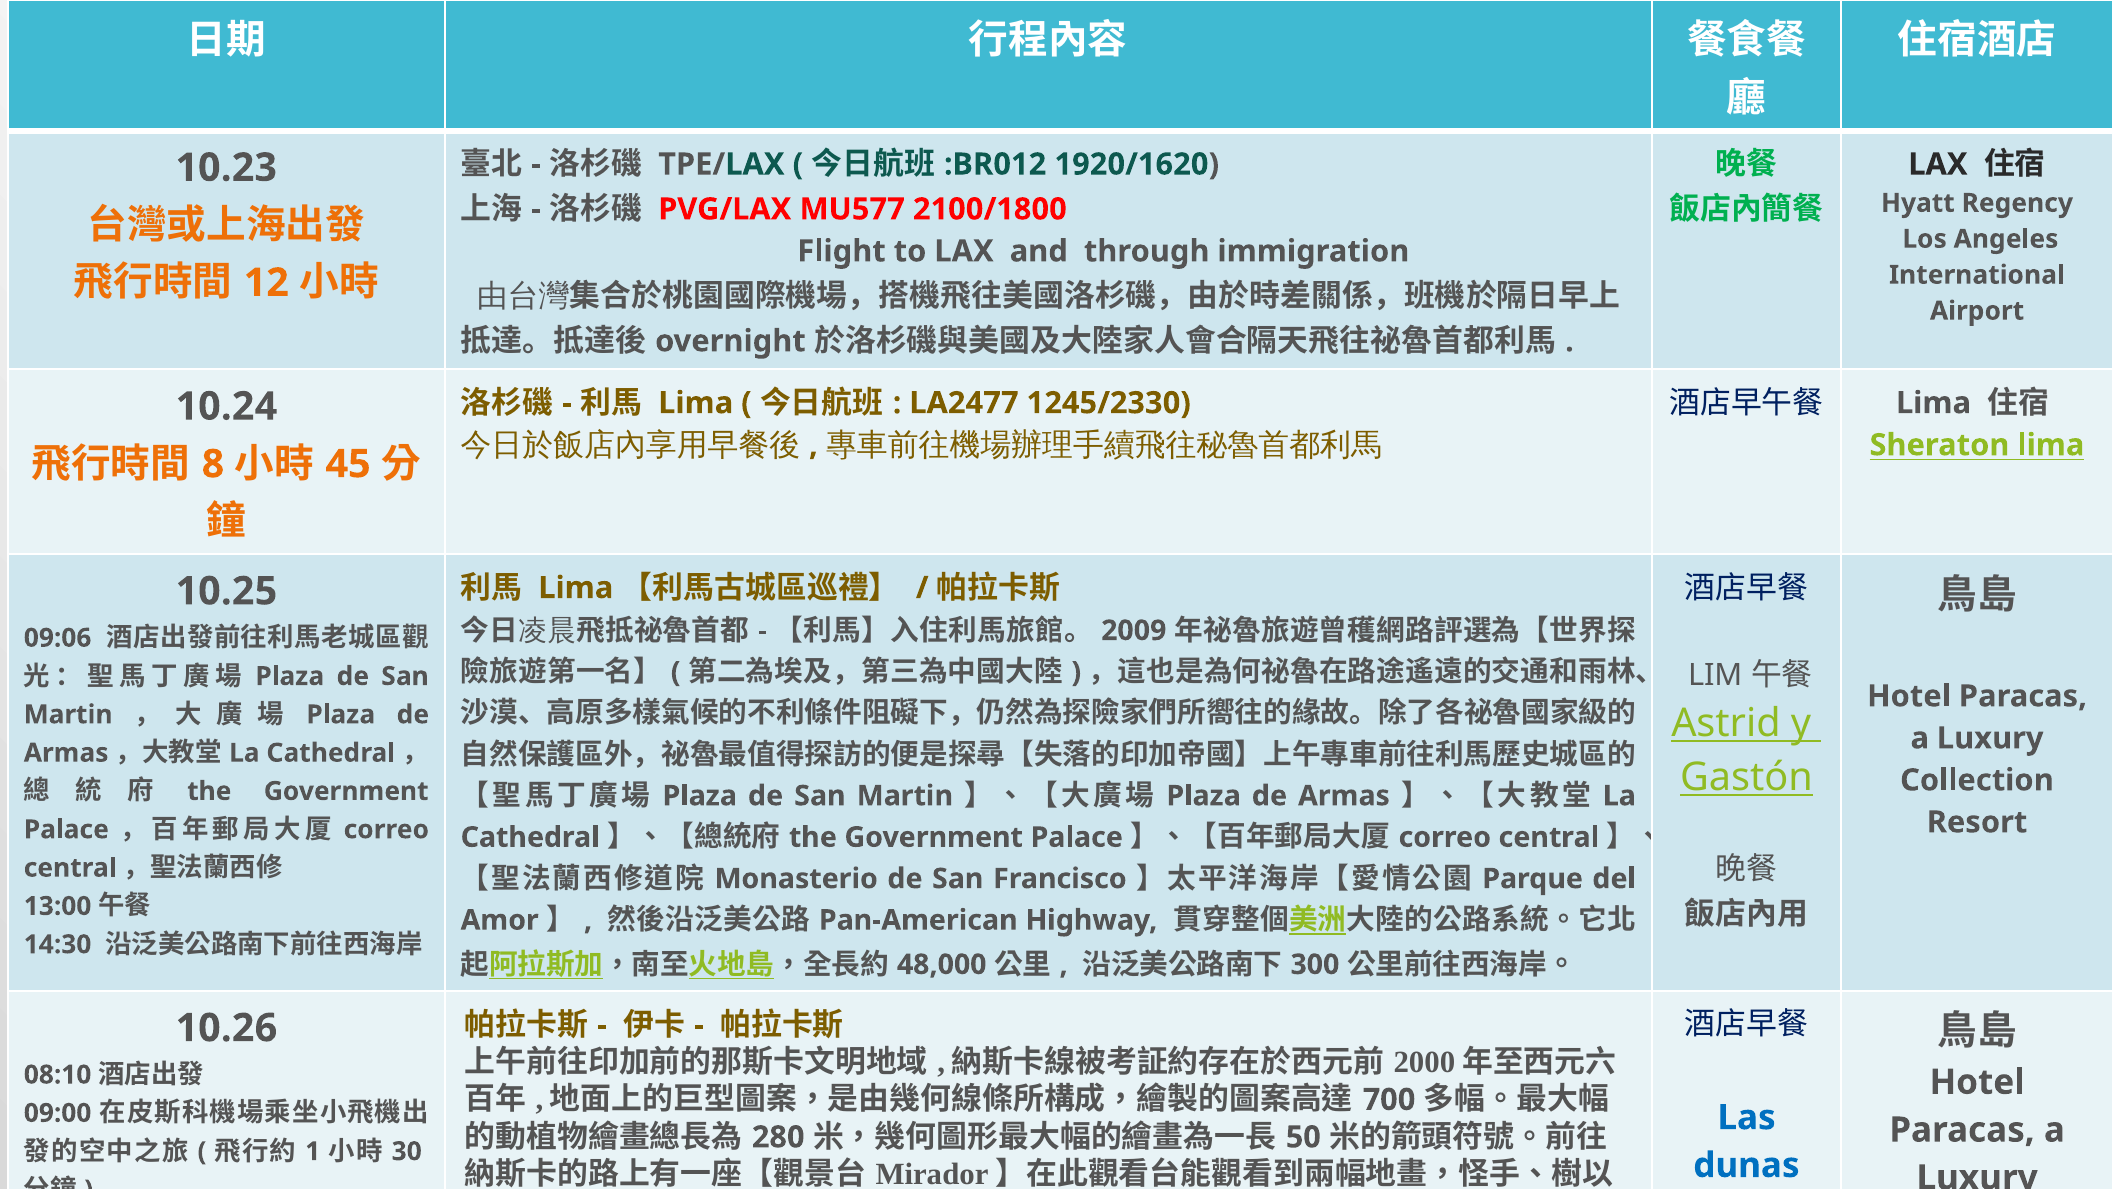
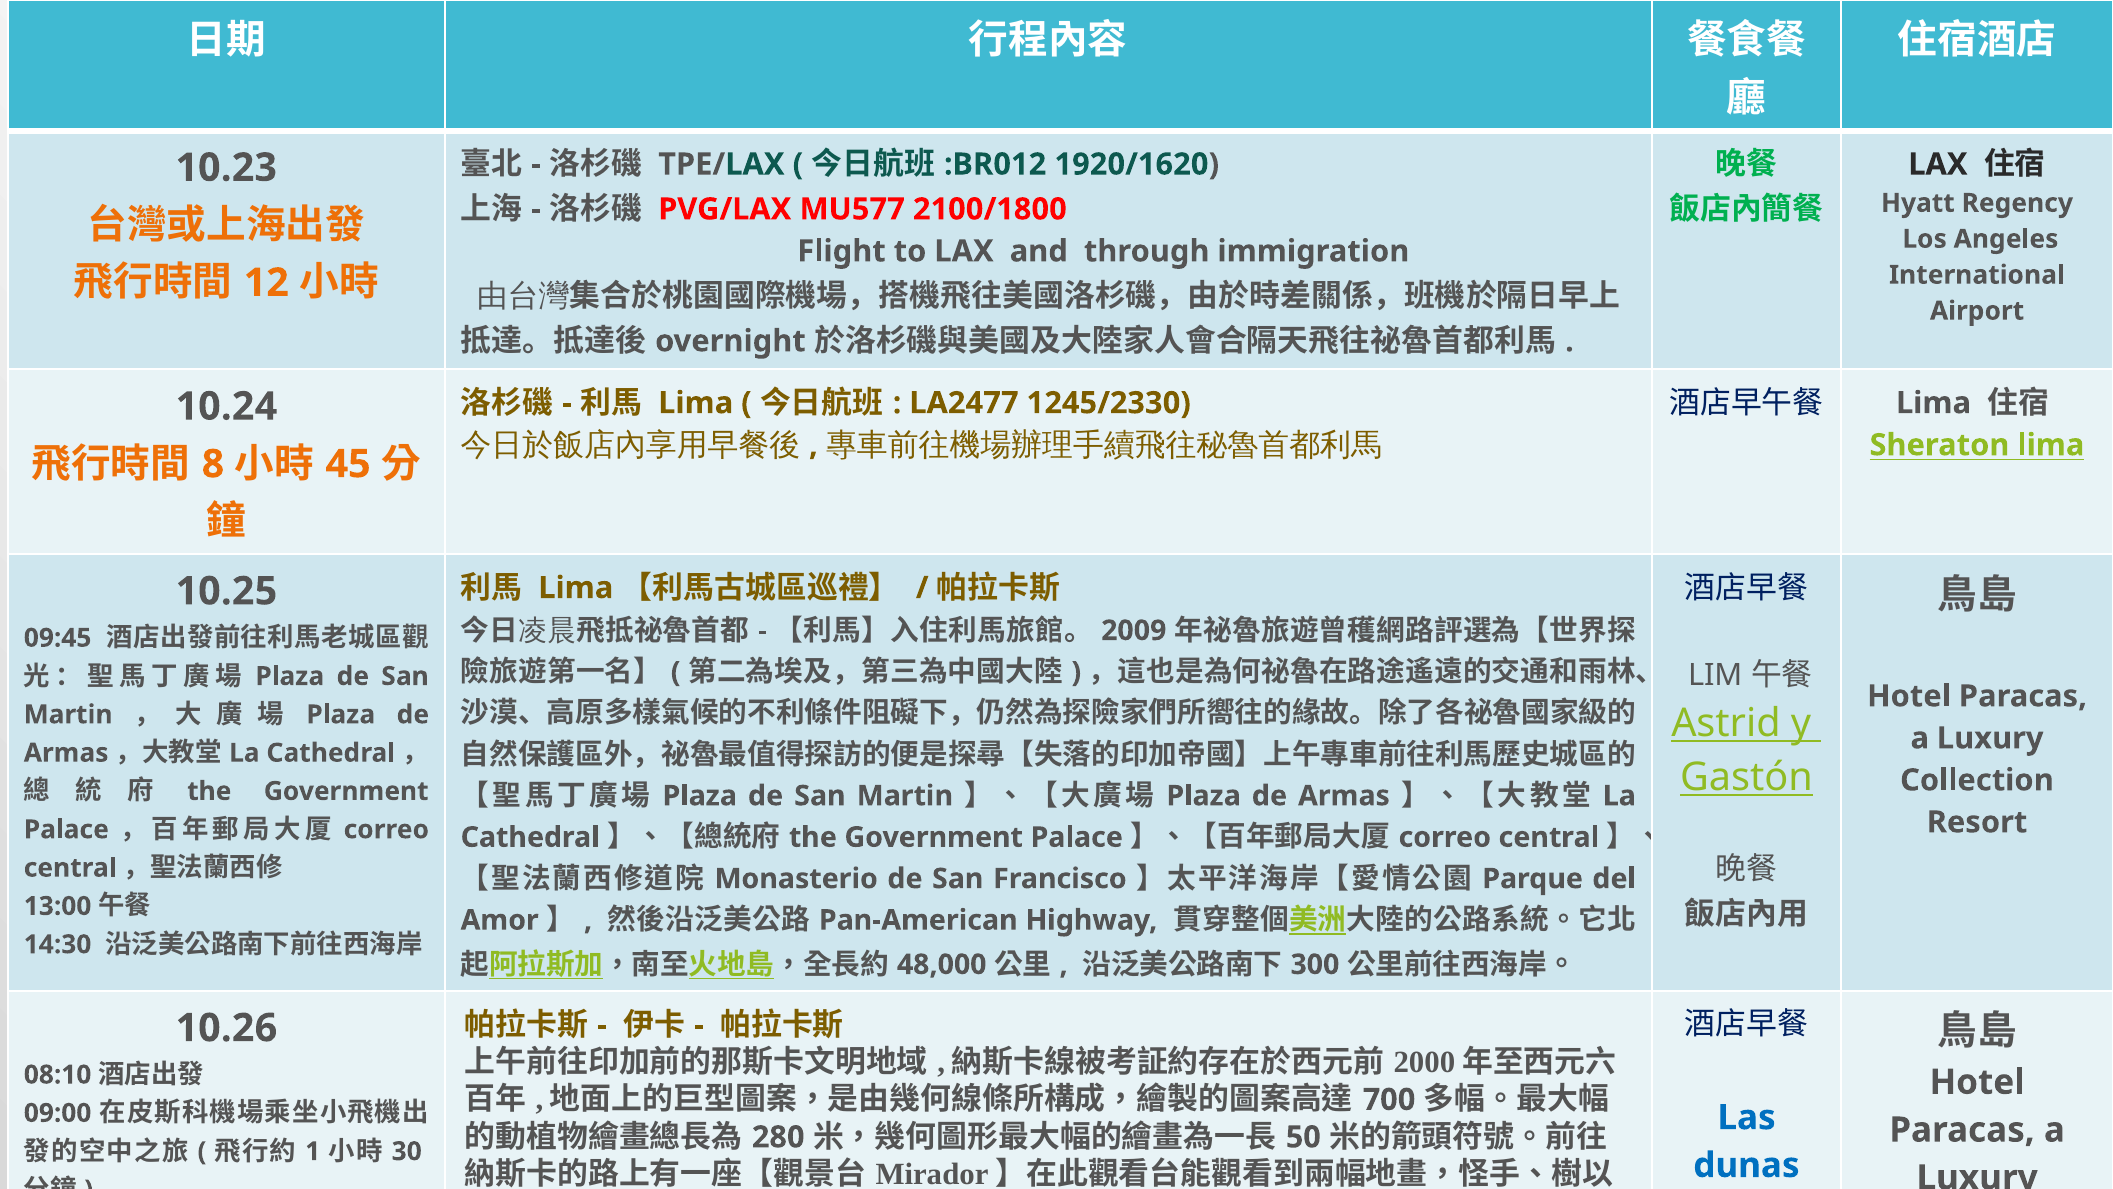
09:06: 09:06 -> 09:45 (58, 638)
